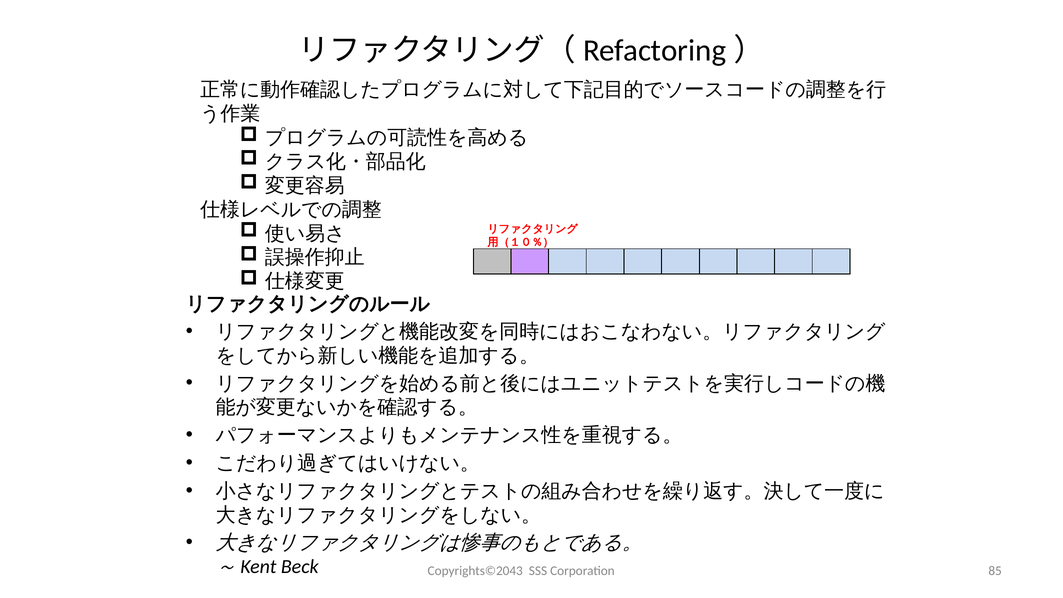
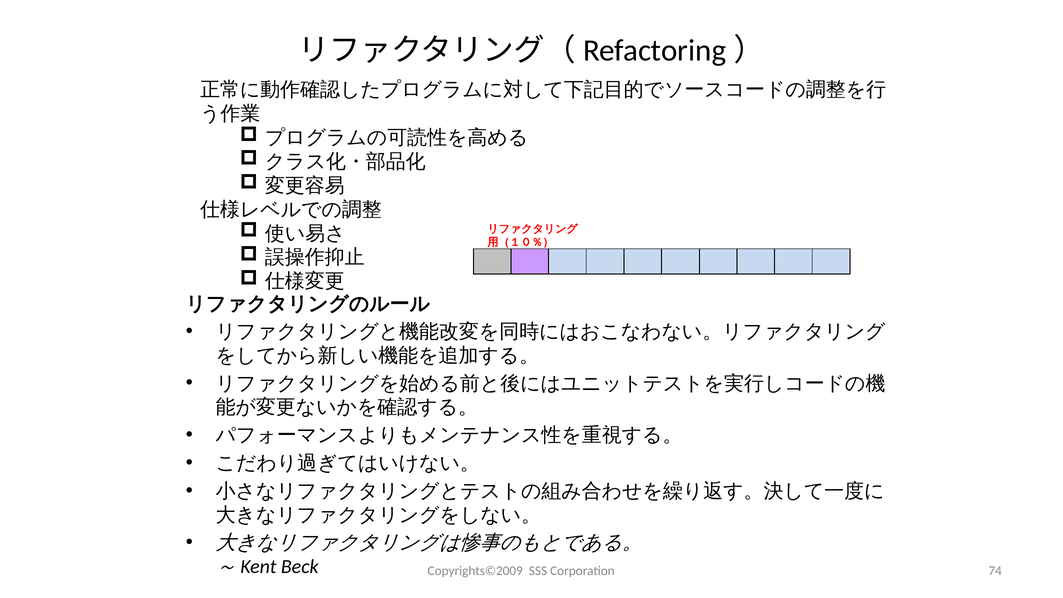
Copyrights©2043: Copyrights©2043 -> Copyrights©2009 (475, 571)
85: 85 -> 74 (995, 571)
